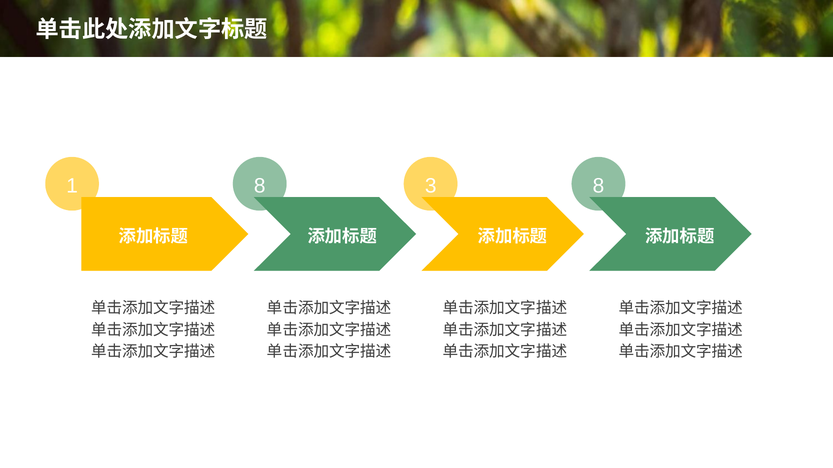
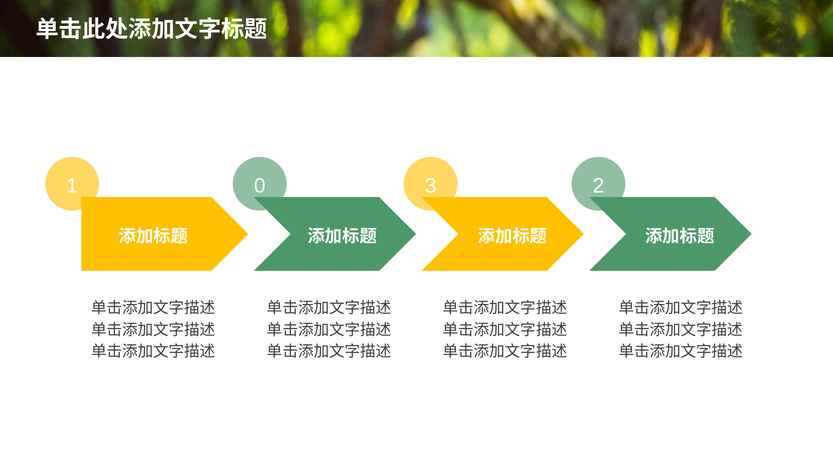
1 8: 8 -> 0 (260, 186)
3 8: 8 -> 2 (599, 186)
